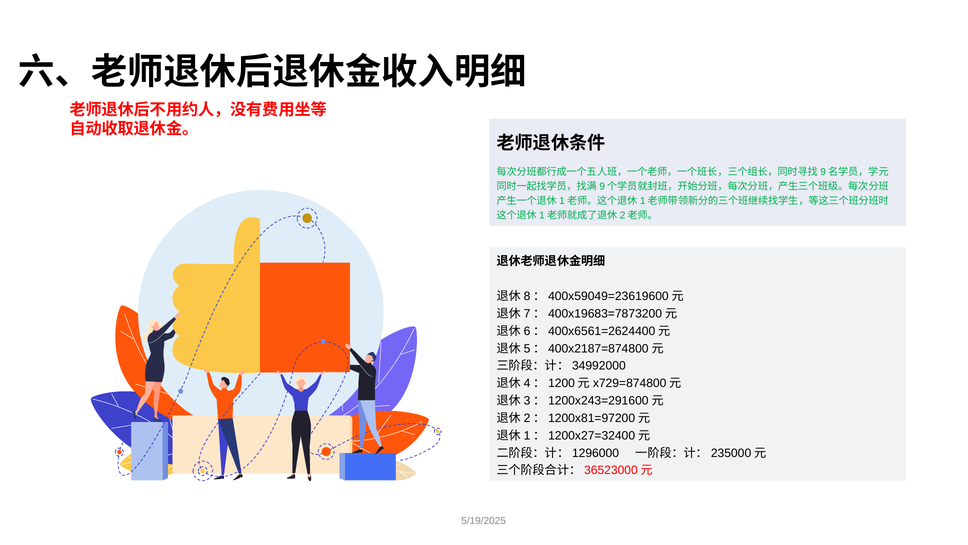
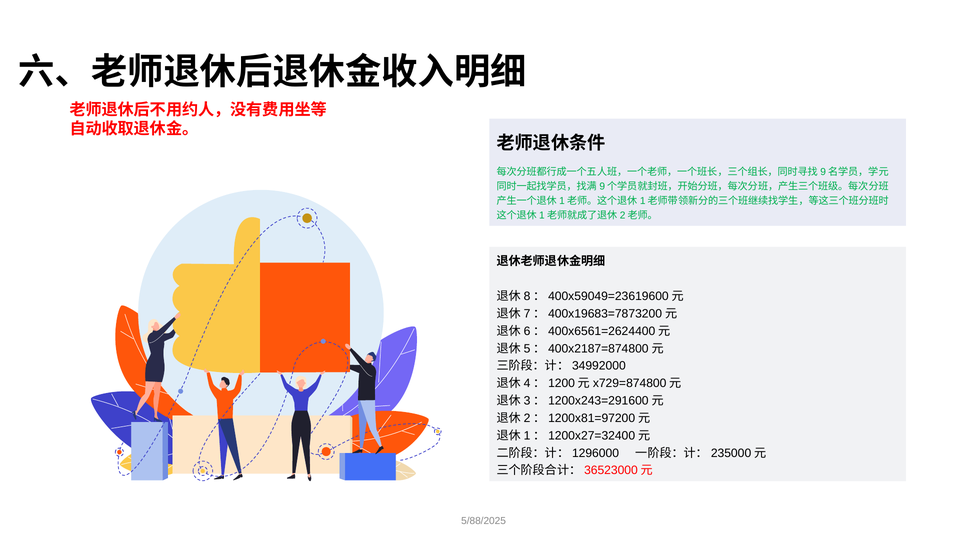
5/19/2025: 5/19/2025 -> 5/88/2025 (484, 520)
